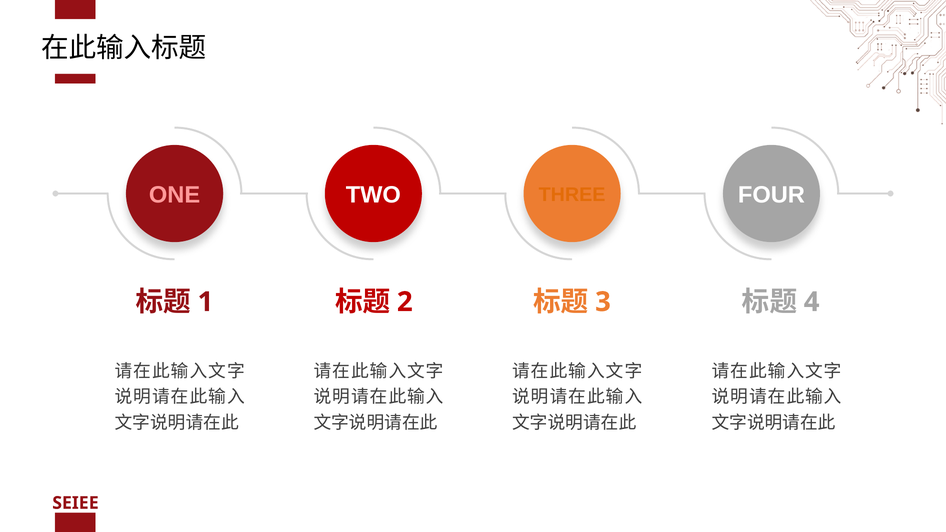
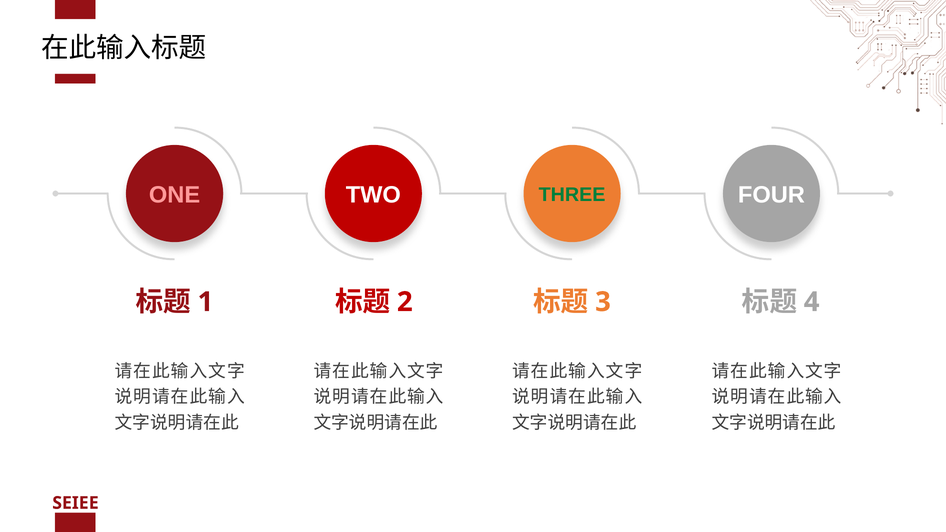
THREE colour: orange -> green (572, 195)
